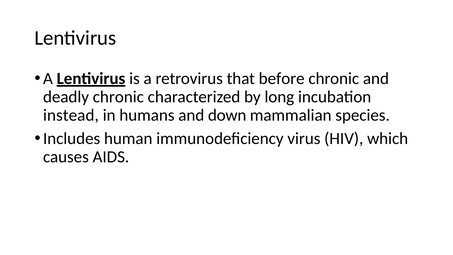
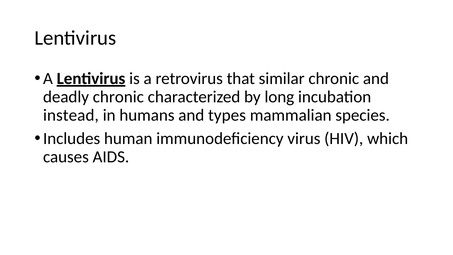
before: before -> similar (282, 79)
down: down -> types (227, 115)
